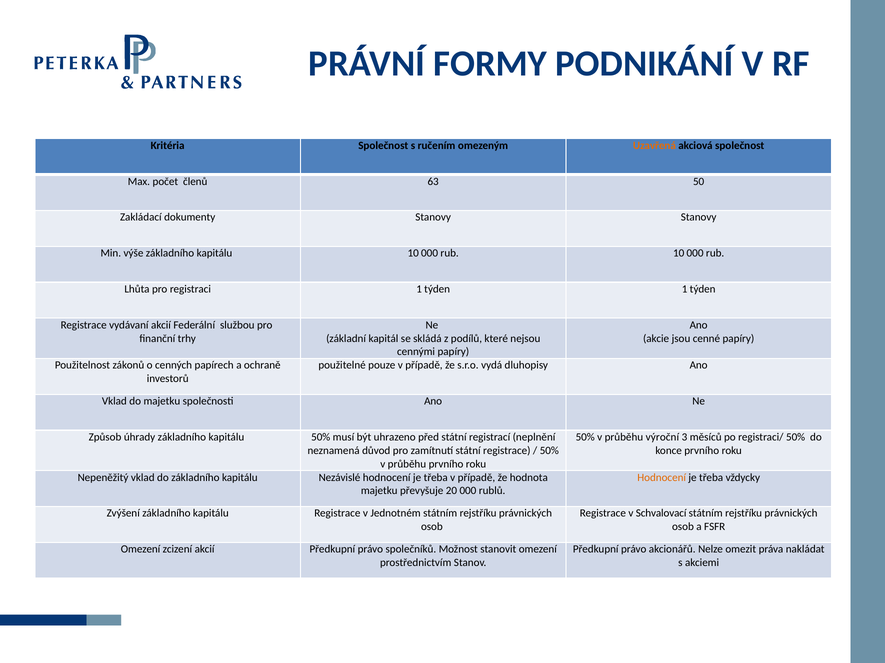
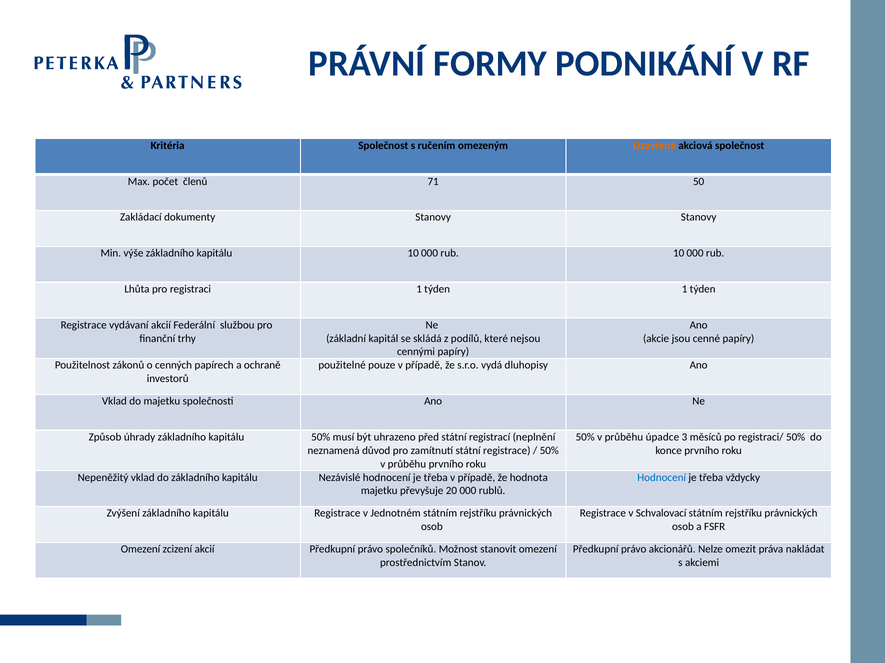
63: 63 -> 71 (433, 182)
výroční: výroční -> úpadce (662, 438)
Hodnocení colour: orange -> blue (662, 478)
